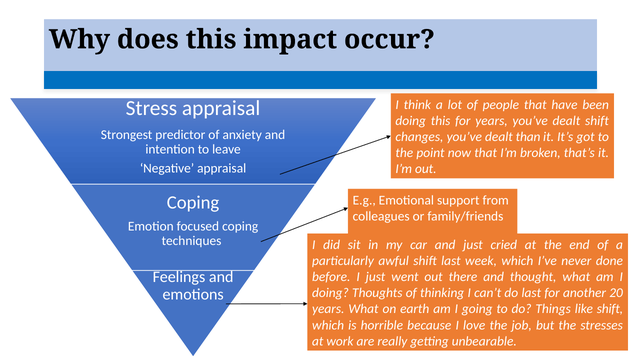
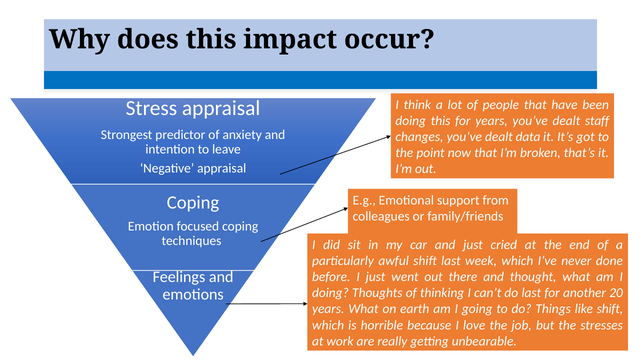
dealt shift: shift -> staff (597, 121)
than: than -> data (528, 137)
